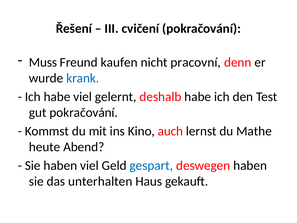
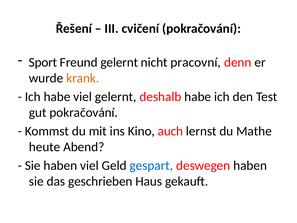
Muss: Muss -> Sport (43, 62)
Freund kaufen: kaufen -> gelernt (119, 62)
krank colour: blue -> orange (83, 78)
unterhalten: unterhalten -> geschrieben (100, 181)
